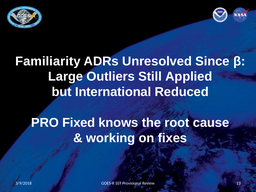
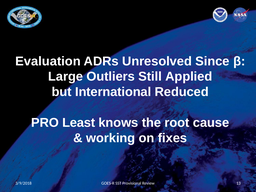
Familiarity: Familiarity -> Evaluation (48, 61)
Fixed: Fixed -> Least (79, 123)
